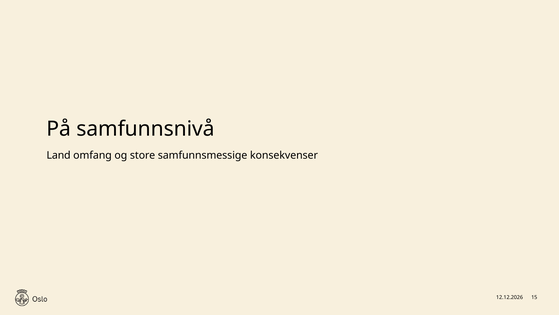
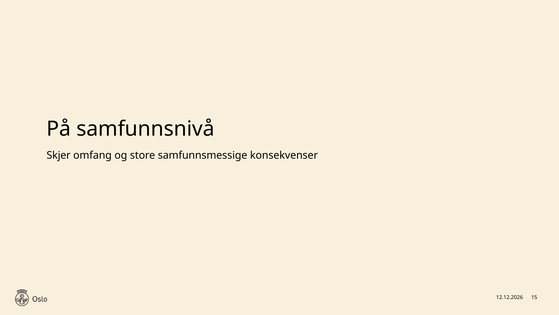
Land: Land -> Skjer (59, 155)
